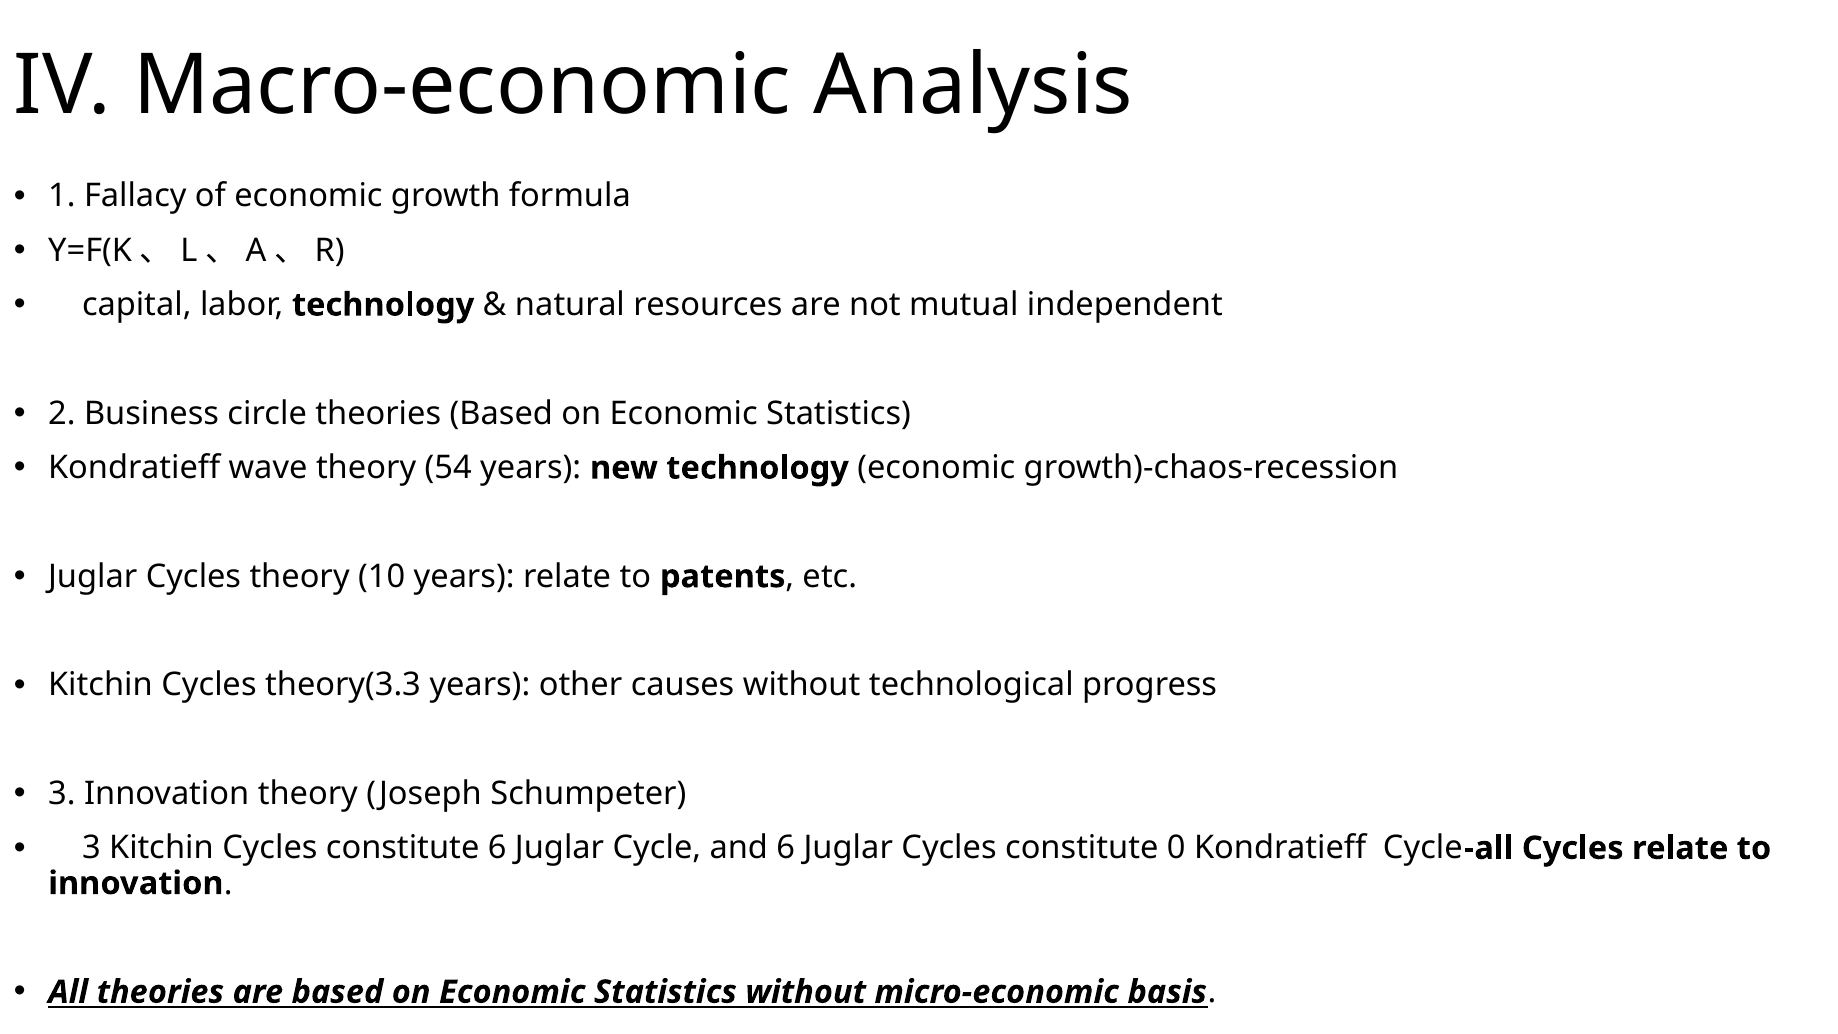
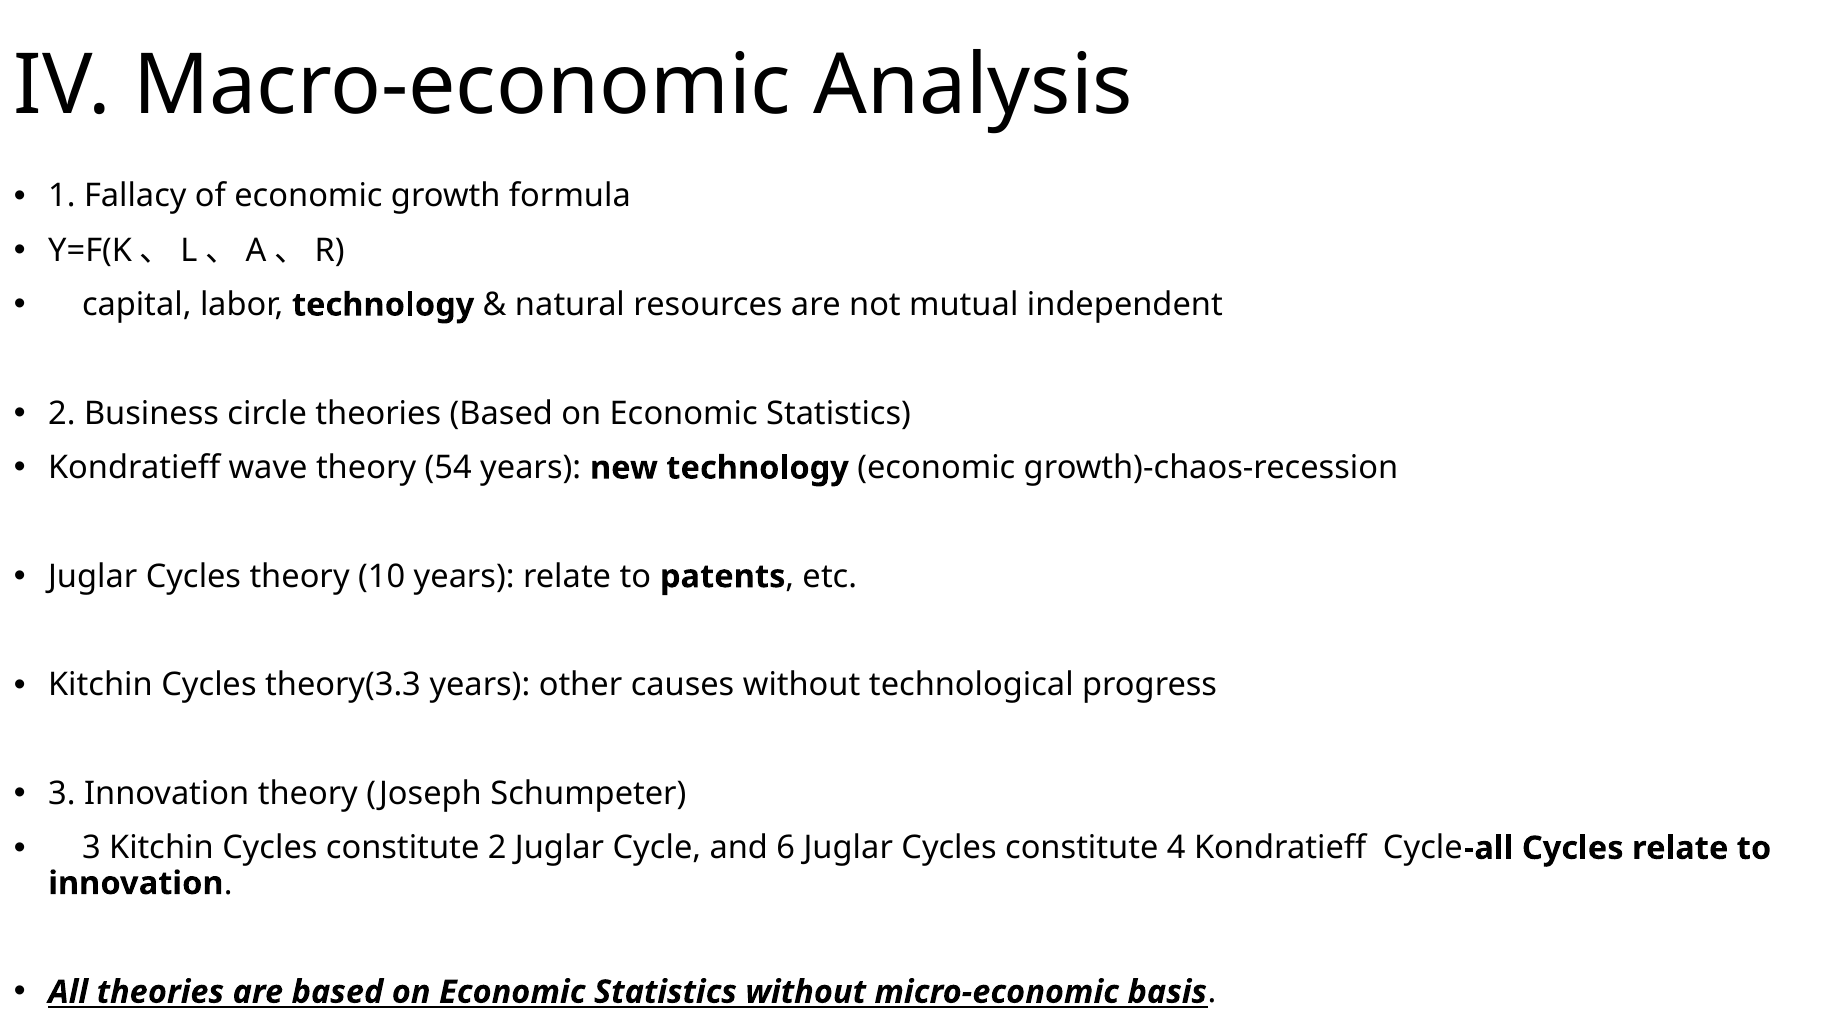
constitute 6: 6 -> 2 (497, 848)
0: 0 -> 4 (1176, 848)
